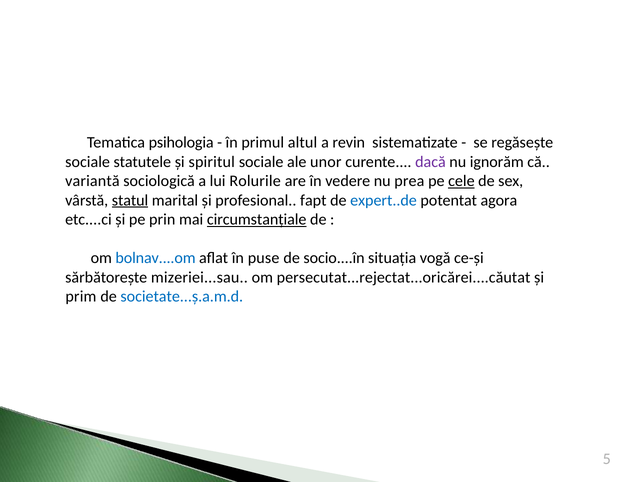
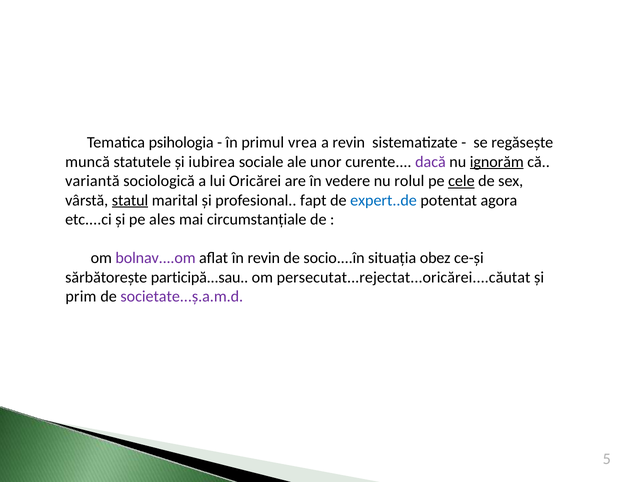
altul: altul -> vrea (303, 143)
sociale: sociale -> muncă (88, 162)
spiritul: spiritul -> iubirea (212, 162)
ignorăm underline: none -> present (497, 162)
Rolurile: Rolurile -> Oricărei (255, 181)
prea: prea -> rolul (409, 181)
prin: prin -> ales (162, 220)
circumstanțiale underline: present -> none (257, 220)
bolnav....om colour: blue -> purple (156, 258)
în puse: puse -> revin (264, 258)
vogǎ: vogǎ -> obez (435, 258)
mizeriei...sau: mizeriei...sau -> participă...sau (200, 278)
societate...ș.a.m.d colour: blue -> purple (182, 297)
